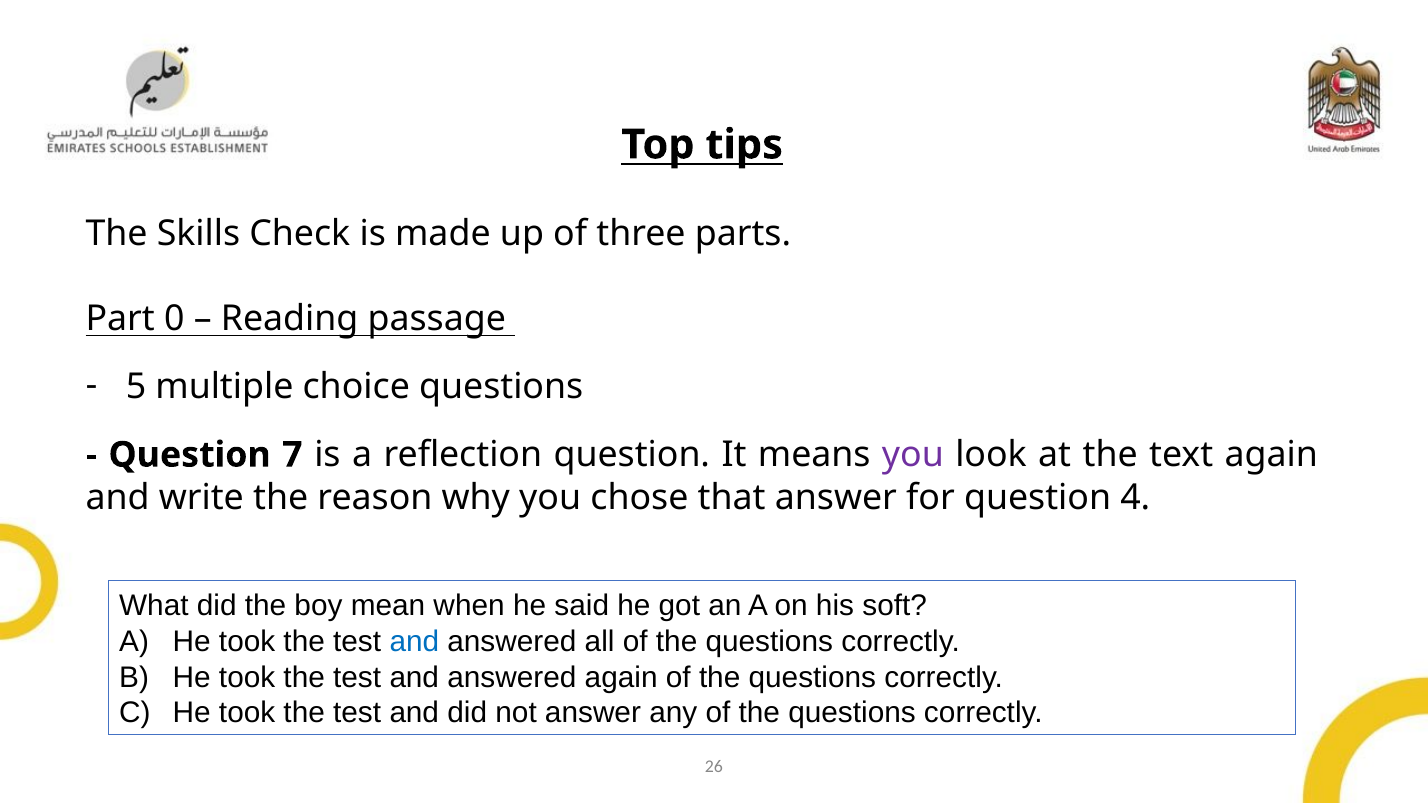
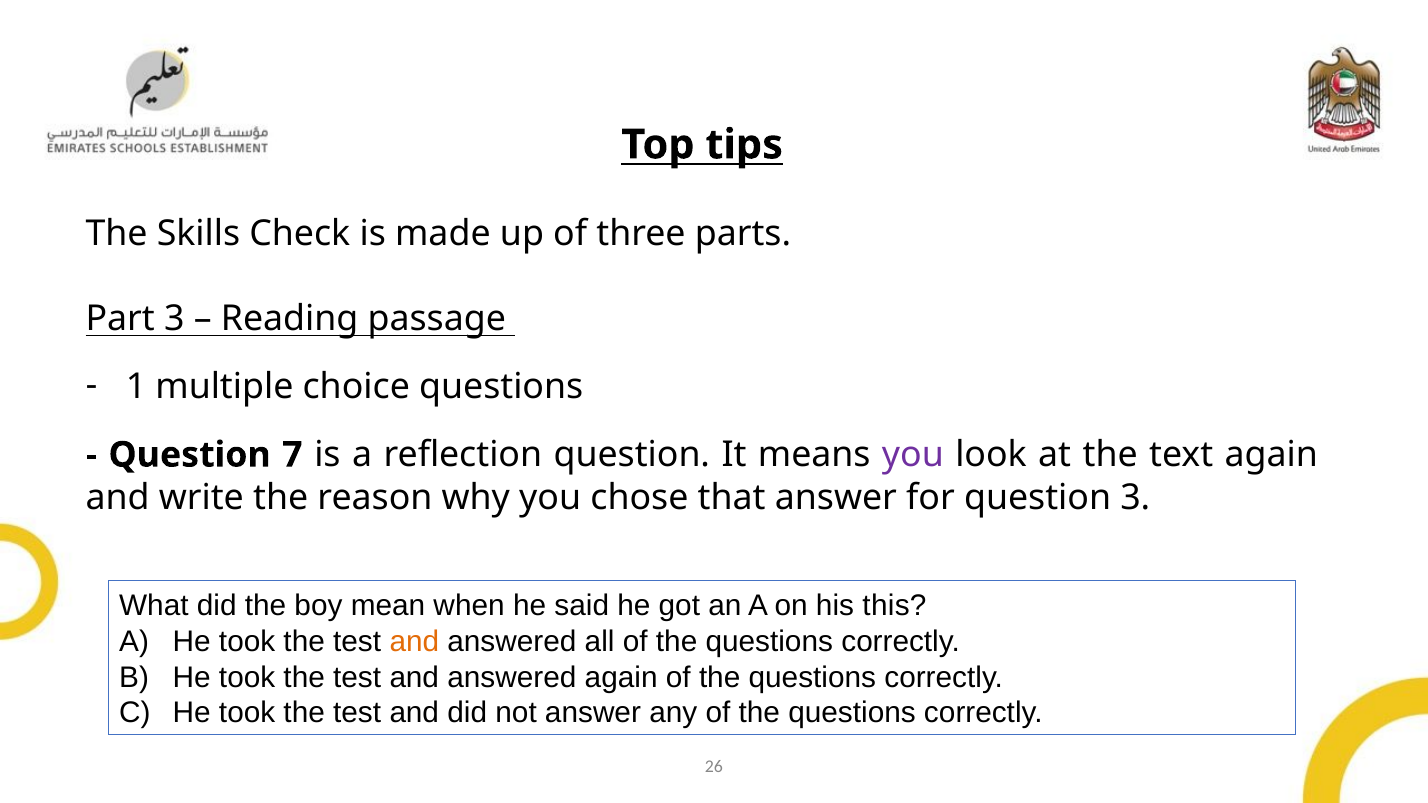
Part 0: 0 -> 3 (174, 319)
5: 5 -> 1 (136, 387)
question 4: 4 -> 3 (1135, 498)
soft: soft -> this (894, 606)
and colour: blue -> orange (414, 642)
